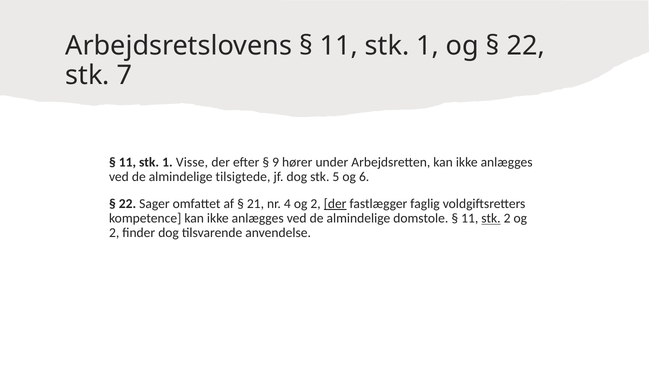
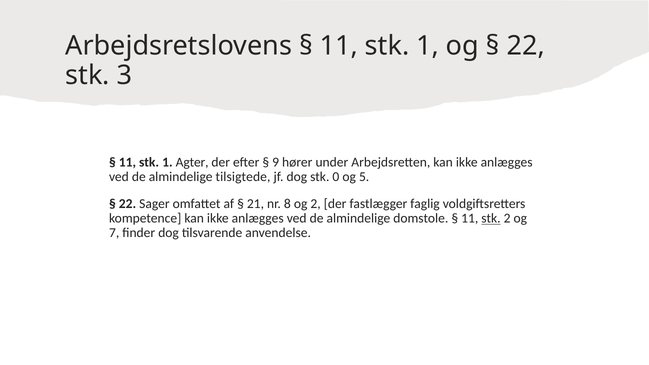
7: 7 -> 3 (124, 75)
Visse: Visse -> Agter (192, 162)
5: 5 -> 0 (336, 177)
6: 6 -> 5 (364, 177)
4: 4 -> 8 (287, 204)
der underline: present -> none (335, 204)
2: 2 -> 7 (114, 233)
